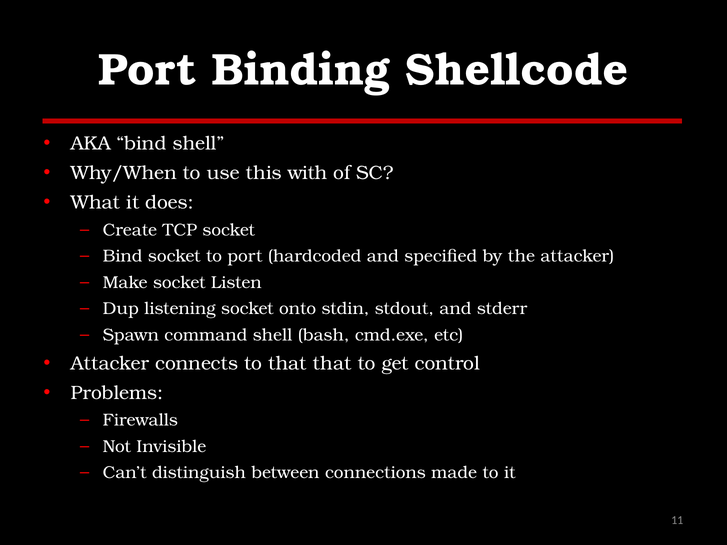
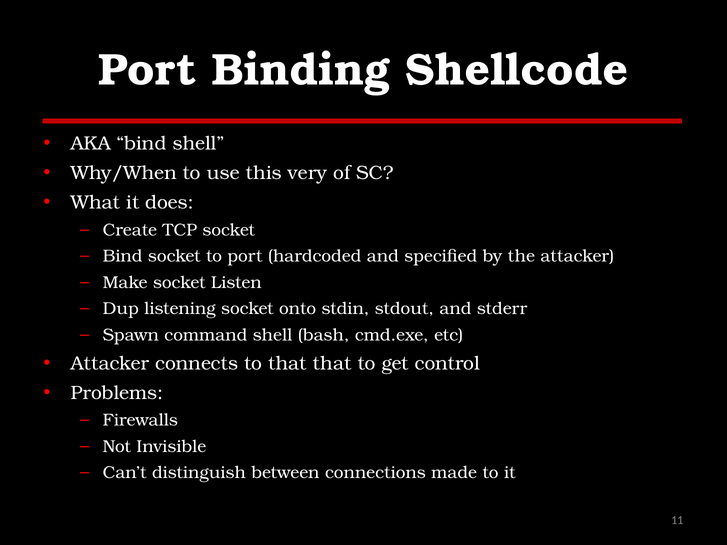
with: with -> very (307, 173)
